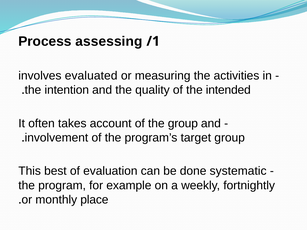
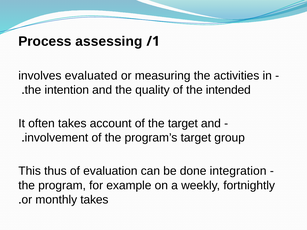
the group: group -> target (183, 123)
best: best -> thus (55, 171)
systematic: systematic -> integration (238, 171)
monthly place: place -> takes (94, 200)
